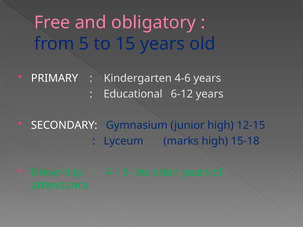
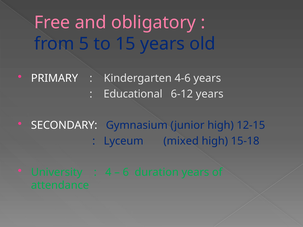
marks: marks -> mixed (181, 141)
